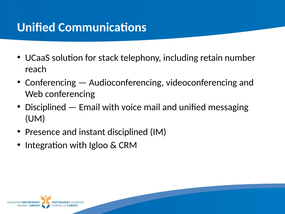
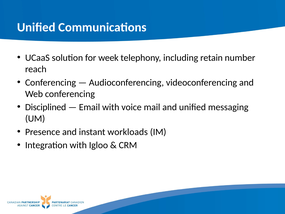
stack: stack -> week (108, 58)
instant disciplined: disciplined -> workloads (128, 132)
